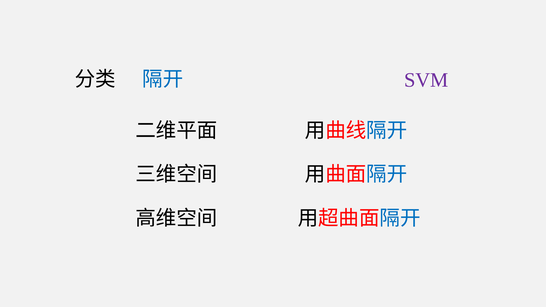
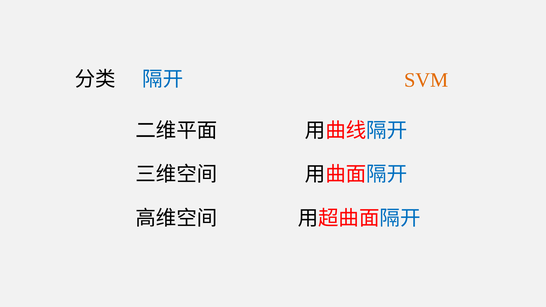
SVM colour: purple -> orange (426, 80)
